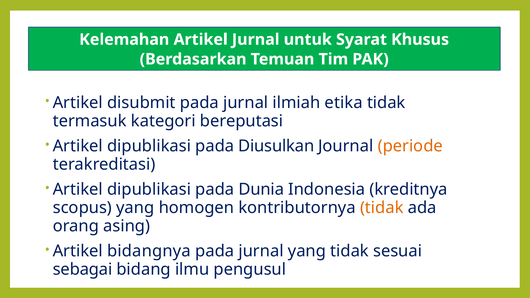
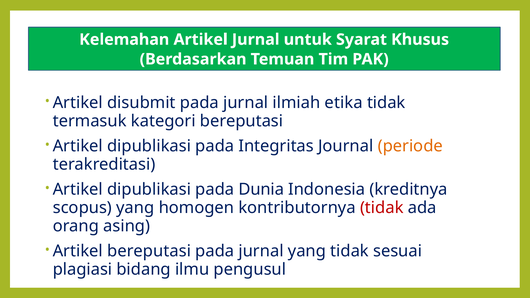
Diusulkan: Diusulkan -> Integritas (276, 146)
tidak colour: orange -> red (382, 208)
Artikel bidangnya: bidangnya -> bereputasi (149, 251)
sebagai: sebagai -> plagiasi (83, 270)
